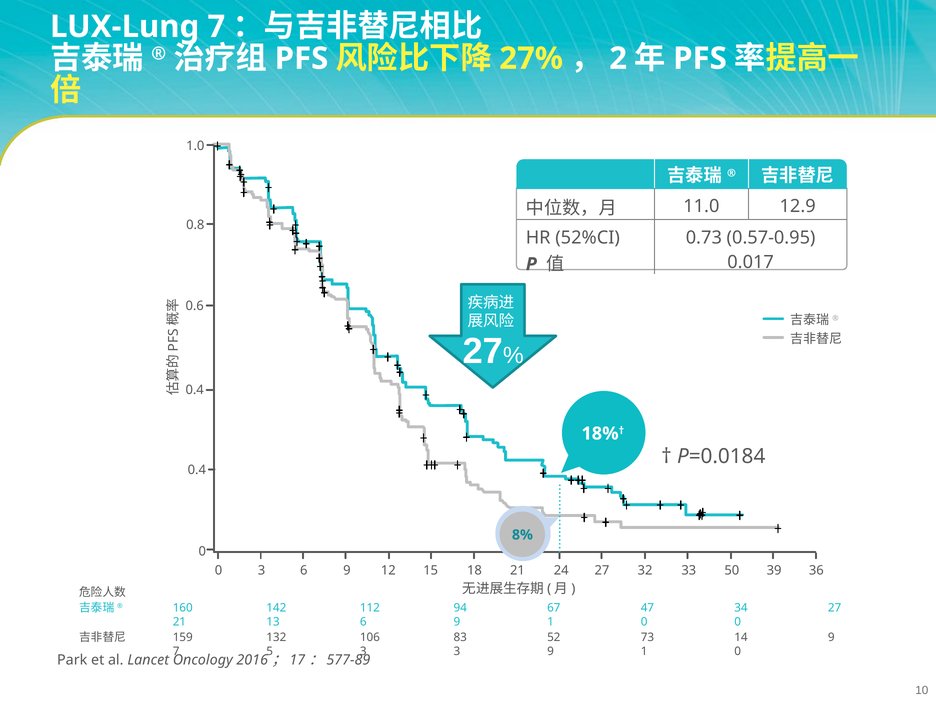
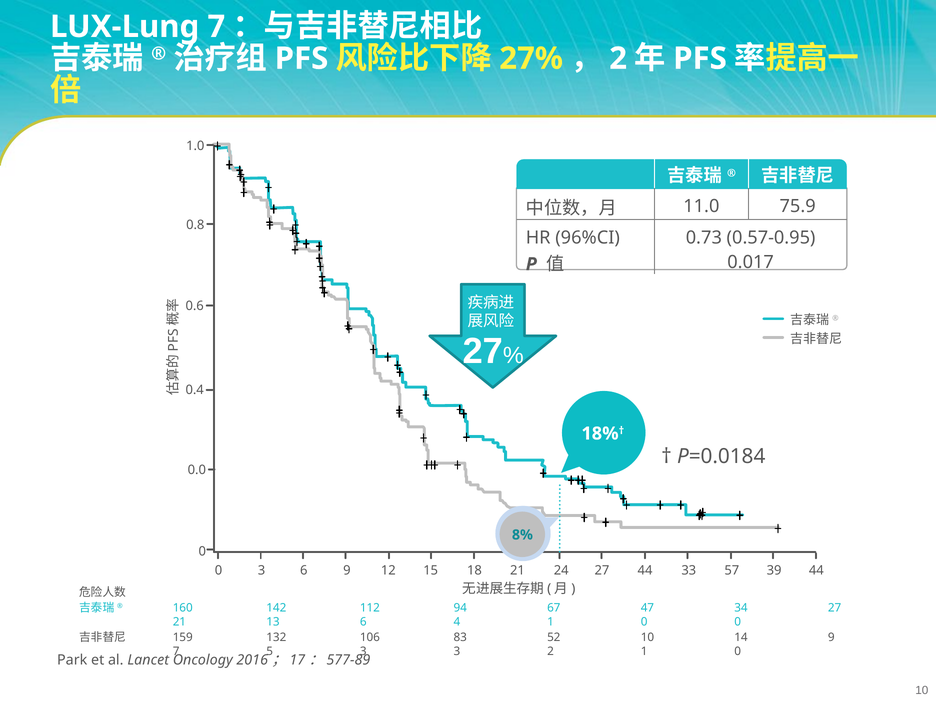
12.9: 12.9 -> 75.9 (798, 206)
52%CI: 52%CI -> 96%CI (588, 238)
0.4: 0.4 -> 0.0 (197, 470)
27 32: 32 -> 44 (645, 570)
50: 50 -> 57 (732, 570)
39 36: 36 -> 44 (816, 570)
13 6 9: 9 -> 4 (457, 622)
52 73: 73 -> 10 (647, 637)
3 9: 9 -> 2 (551, 651)
